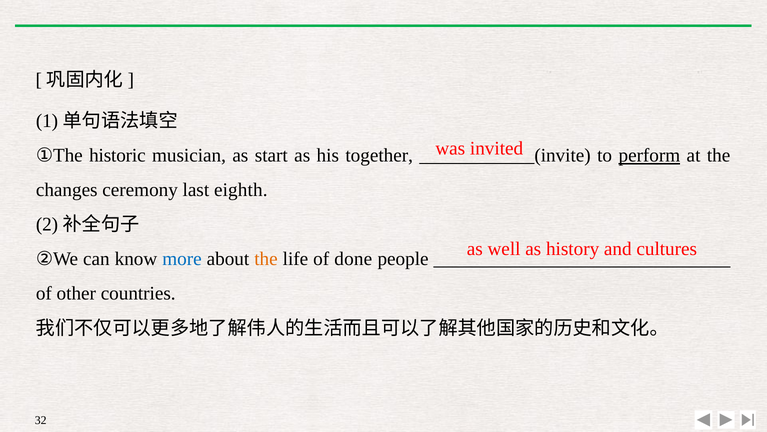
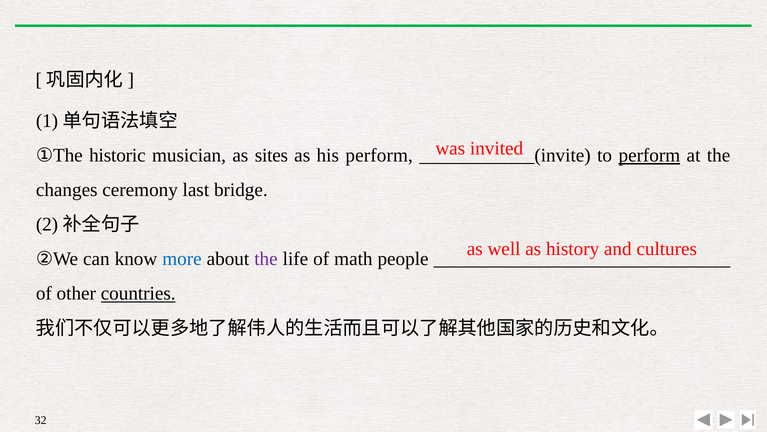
start: start -> sites (271, 155)
his together: together -> perform (379, 155)
eighth: eighth -> bridge (241, 190)
the colour: orange -> purple (266, 259)
done: done -> math (353, 259)
countries underline: none -> present (138, 293)
